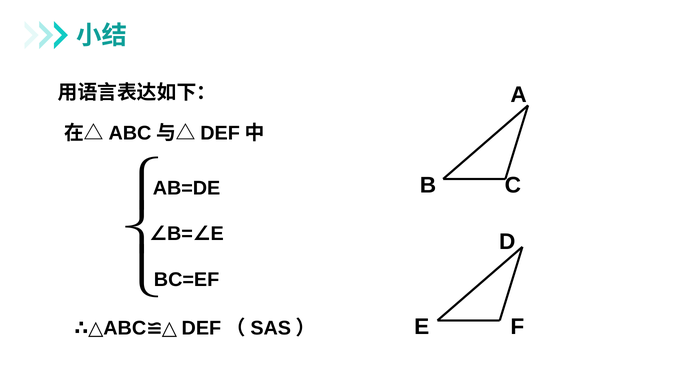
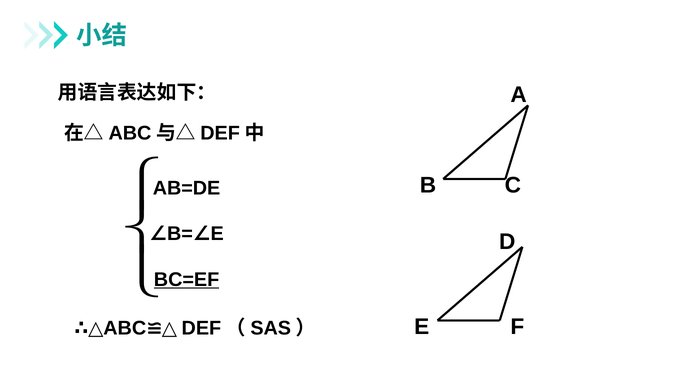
BC=EF underline: none -> present (187, 279)
